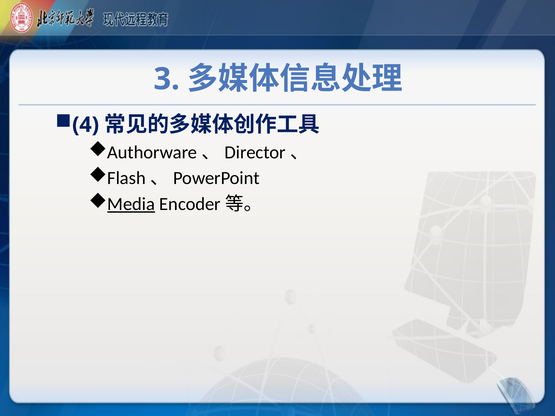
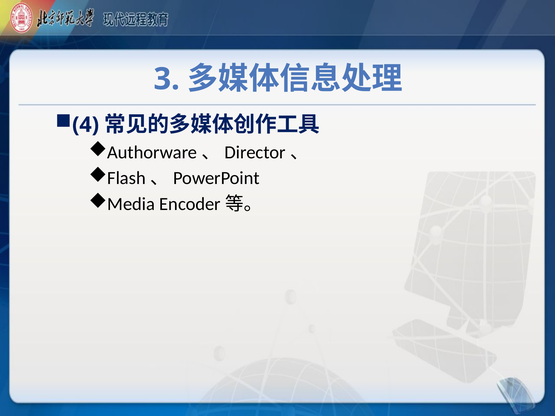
Media underline: present -> none (131, 204)
